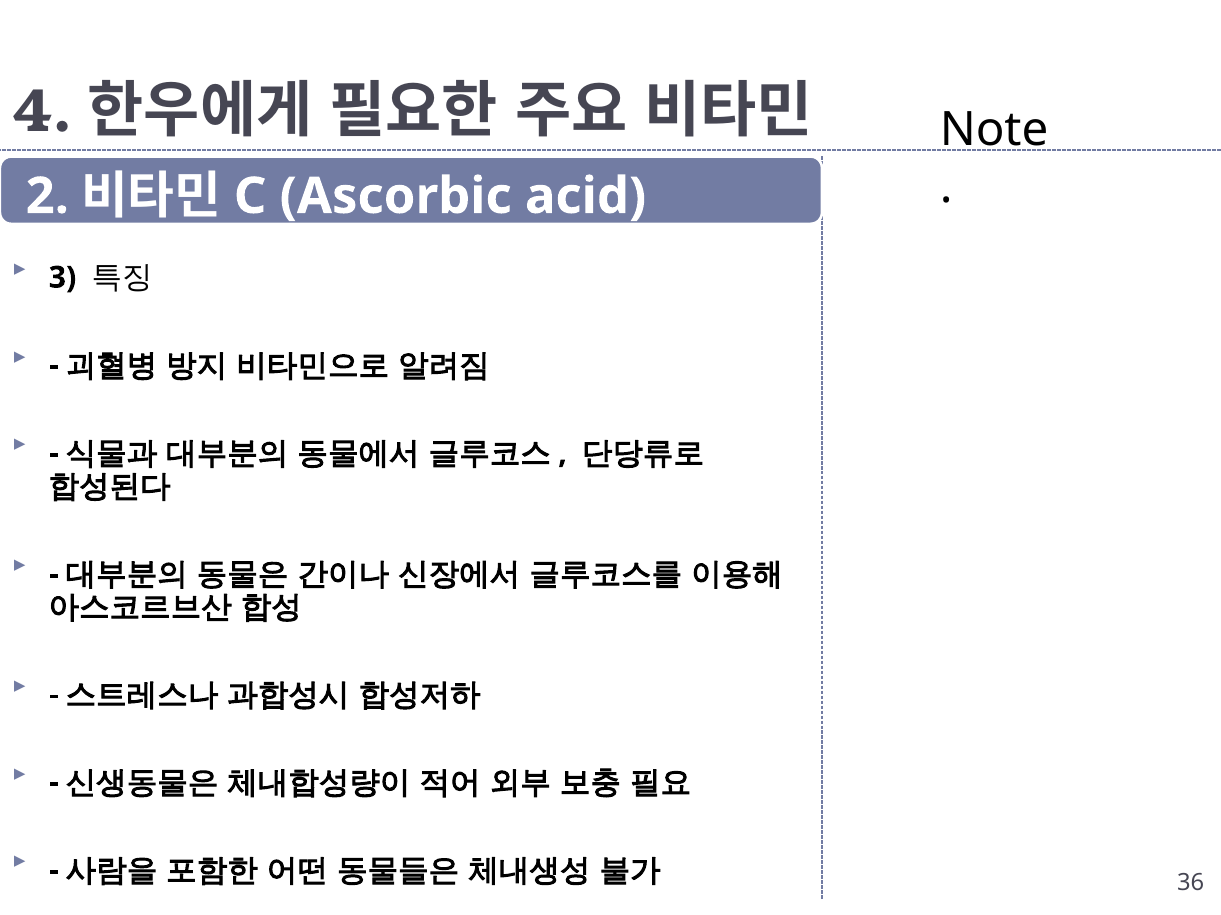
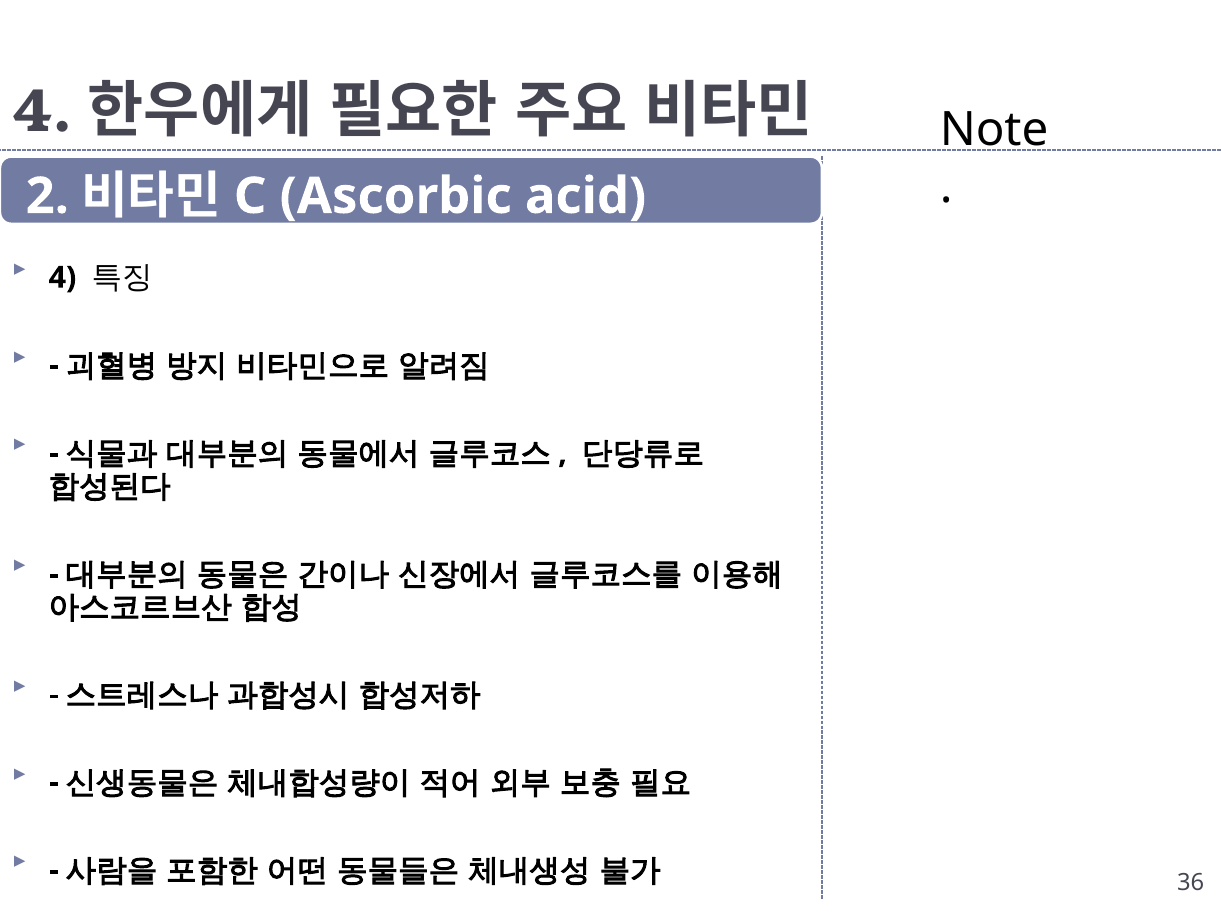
3: 3 -> 4 (63, 278)
